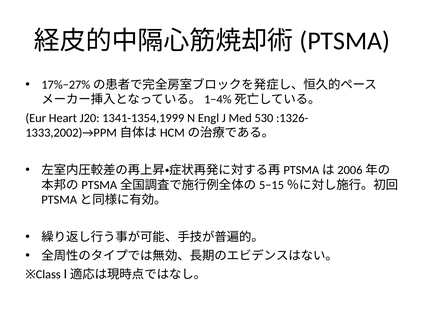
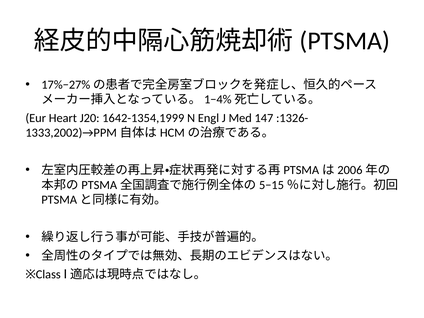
1341-1354,1999: 1341-1354,1999 -> 1642-1354,1999 (143, 118)
530: 530 -> 147 (264, 118)
